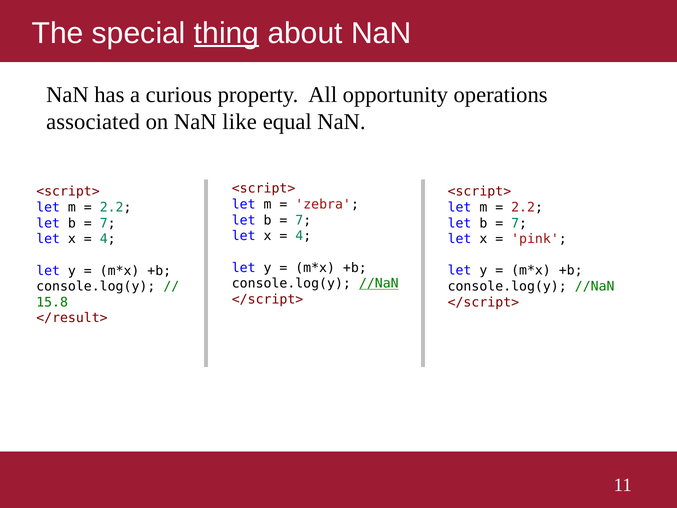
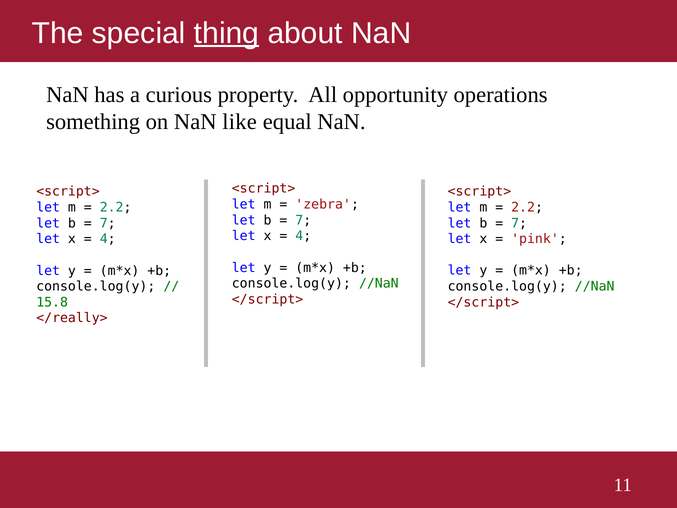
associated: associated -> something (93, 122)
//NaN underline: present -> none (379, 283)
</result>: </result> -> </really> (72, 318)
